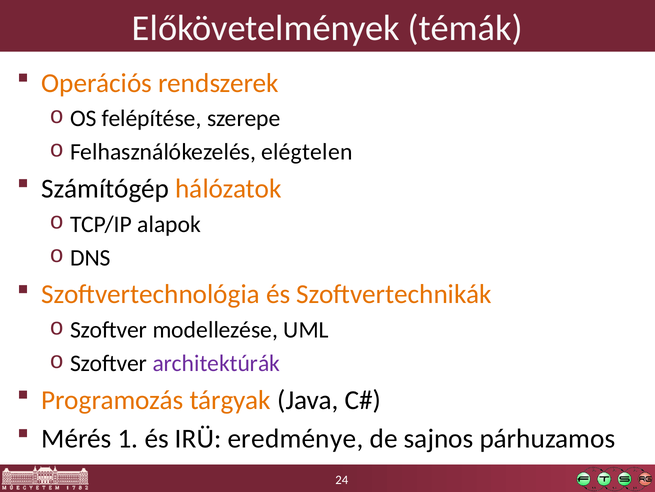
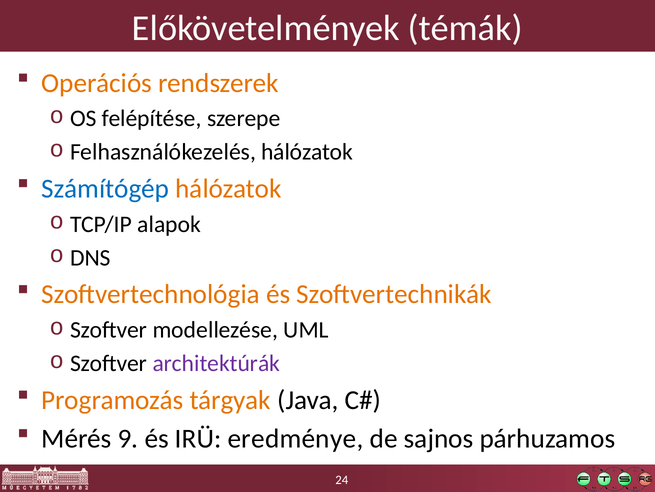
Felhasználókezelés elégtelen: elégtelen -> hálózatok (307, 152)
Számítógép colour: black -> blue (105, 188)
1: 1 -> 9 (128, 438)
